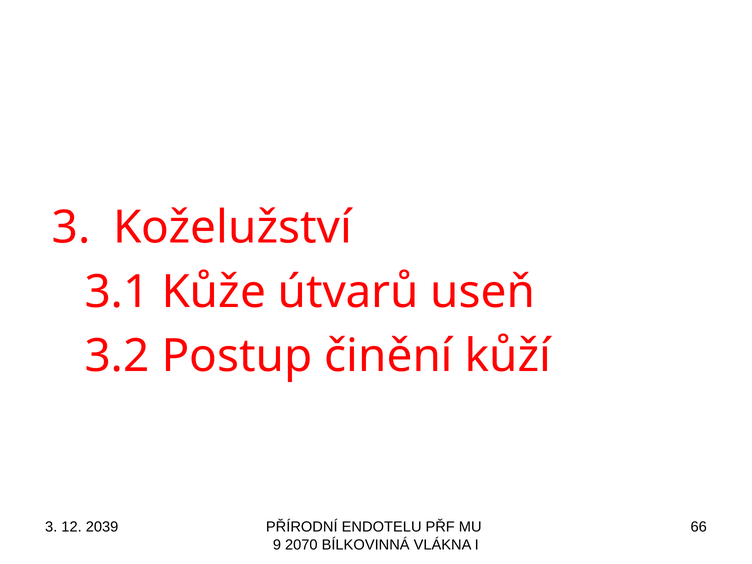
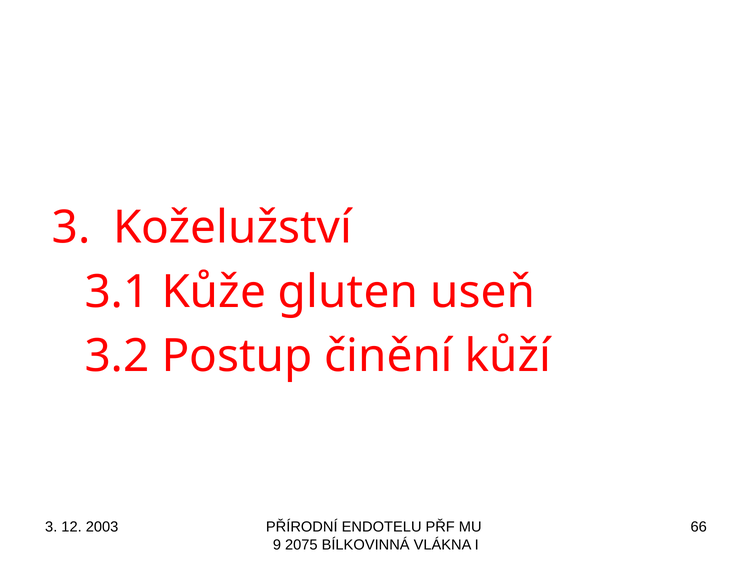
útvarů: útvarů -> gluten (348, 292)
2039: 2039 -> 2003 (102, 527)
2070: 2070 -> 2075 (301, 545)
